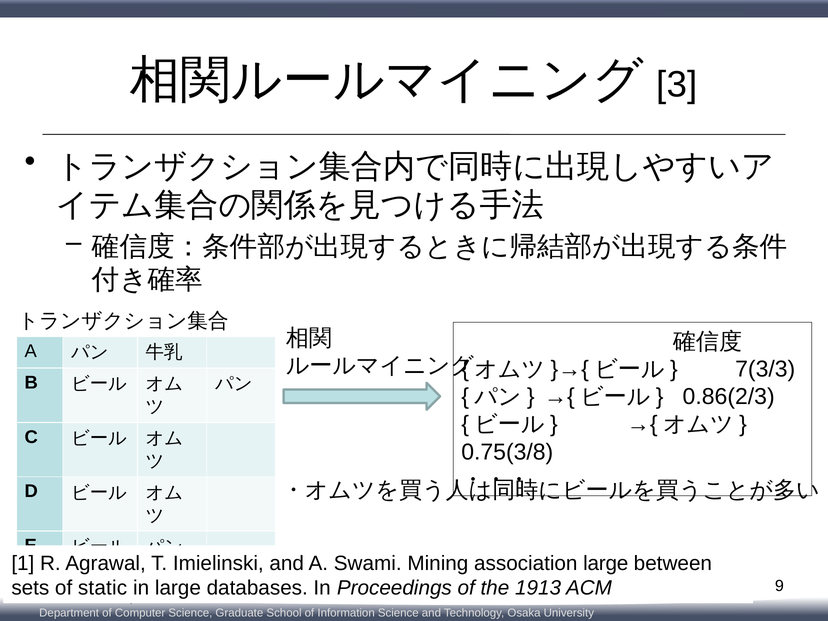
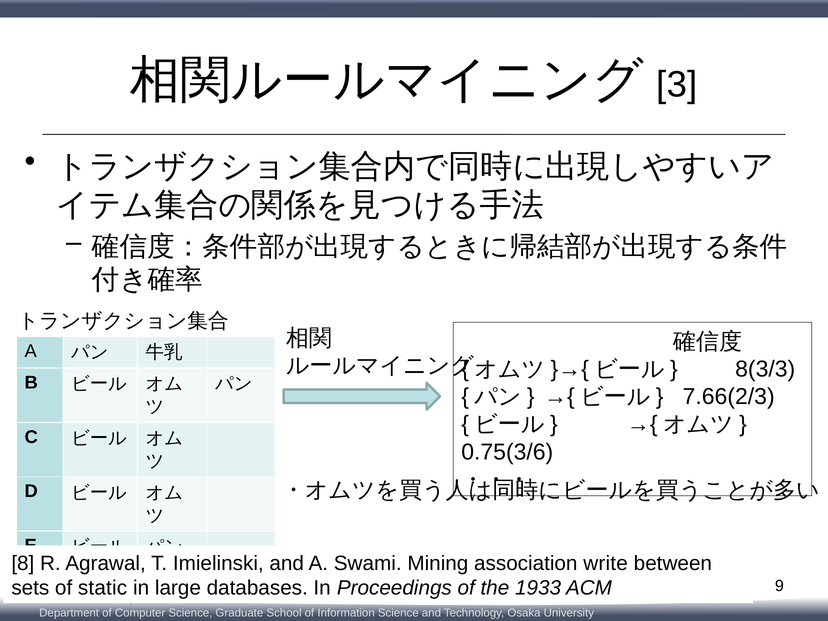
7(3/3: 7(3/3 -> 8(3/3 (765, 369)
0.86(2/3: 0.86(2/3 -> 7.66(2/3 (729, 397)
0.75(3/8: 0.75(3/8 -> 0.75(3/6 (507, 452)
1: 1 -> 8 (23, 563)
association large: large -> write (606, 563)
1913: 1913 -> 1933 (538, 588)
